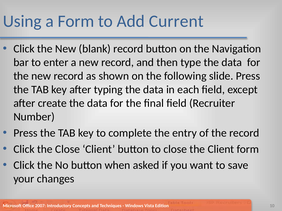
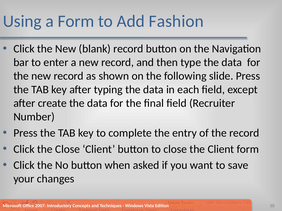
Current: Current -> Fashion (176, 21)
